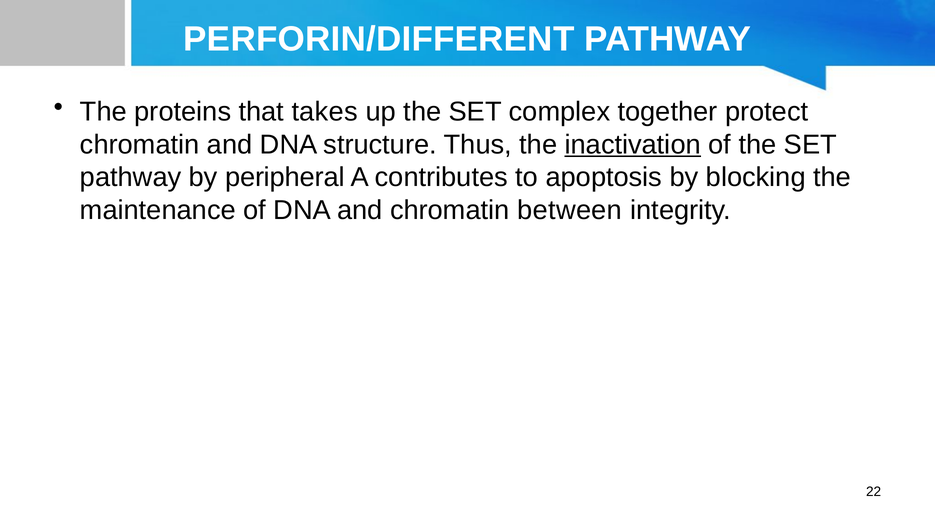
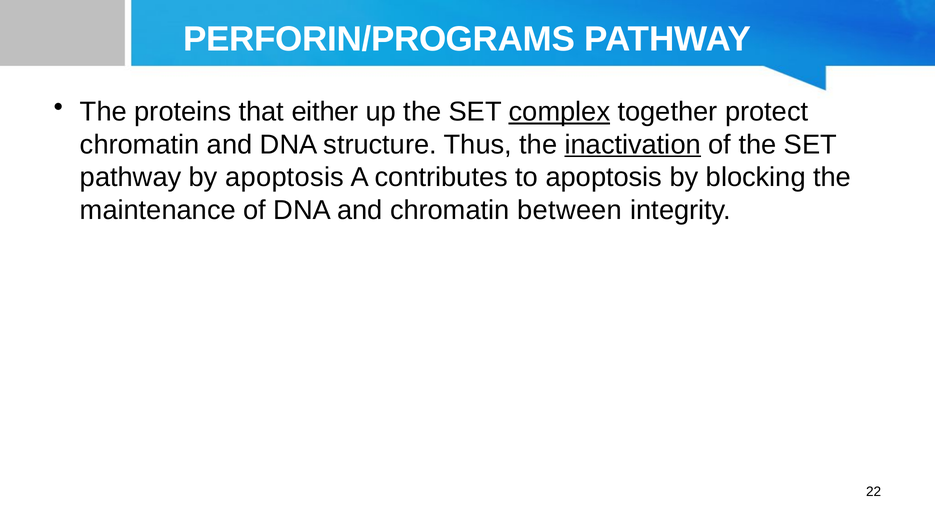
PERFORIN/DIFFERENT: PERFORIN/DIFFERENT -> PERFORIN/PROGRAMS (379, 39)
takes: takes -> either (325, 112)
complex underline: none -> present (559, 112)
by peripheral: peripheral -> apoptosis (285, 177)
